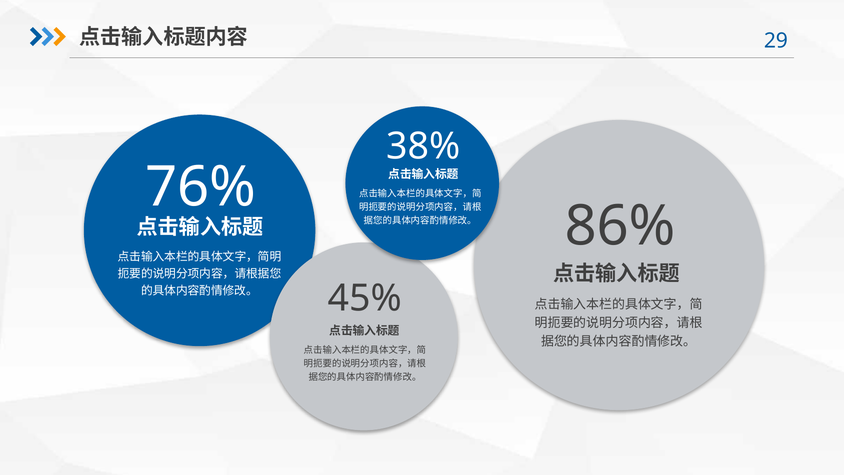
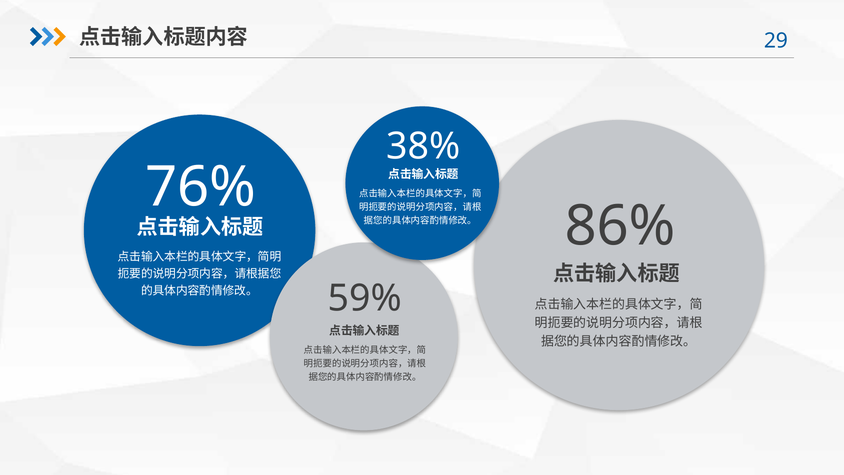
45%: 45% -> 59% (365, 298)
